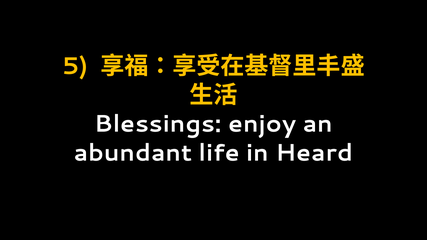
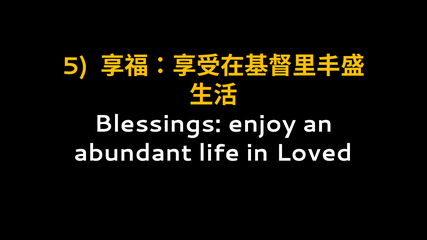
Heard: Heard -> Loved (314, 153)
